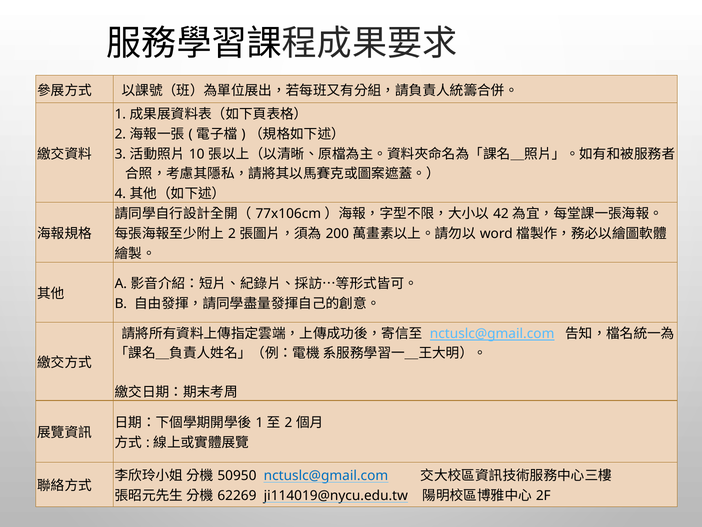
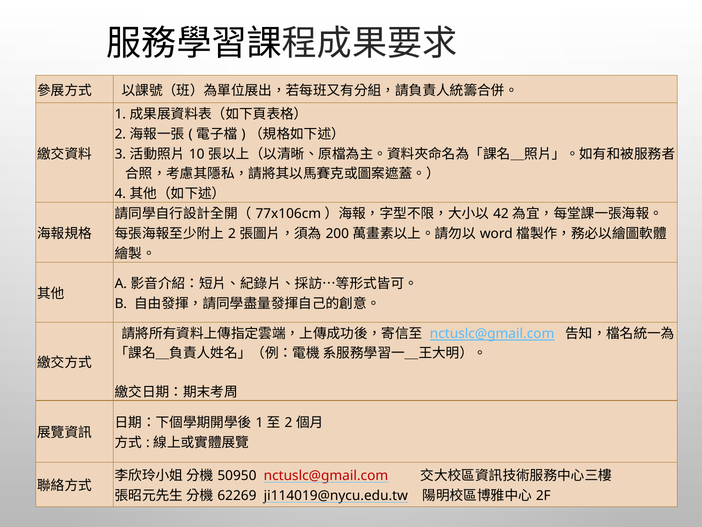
nctuslc@gmail.com colour: blue -> red (326, 476)
